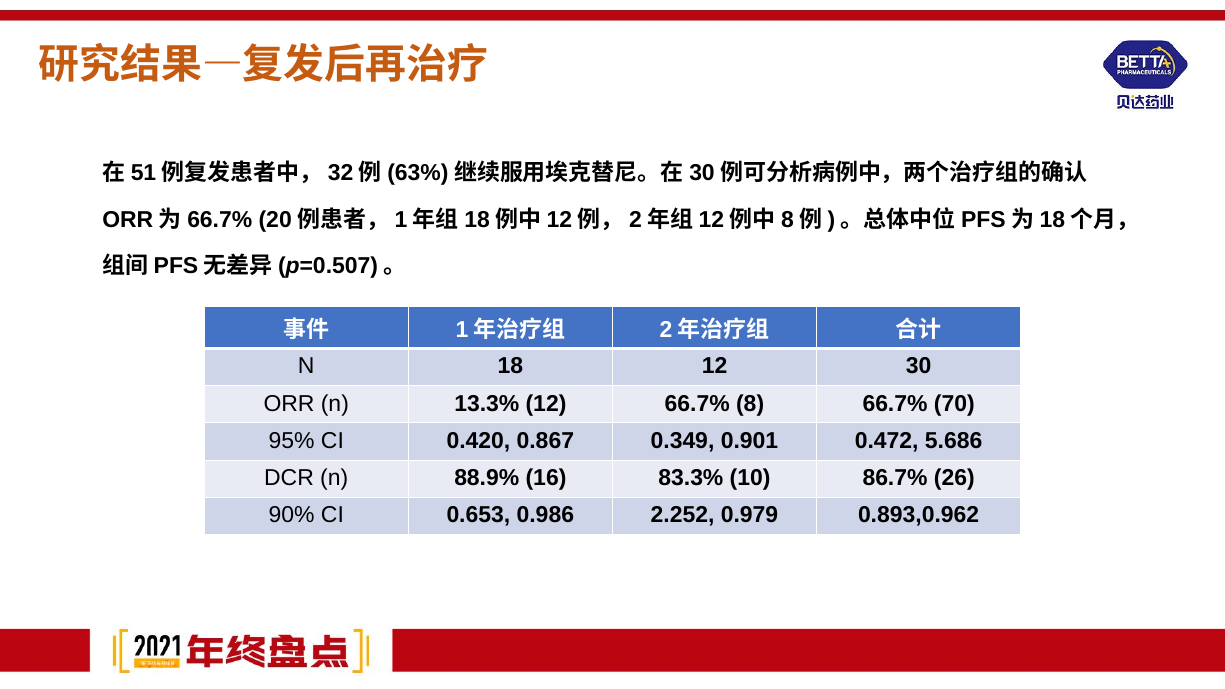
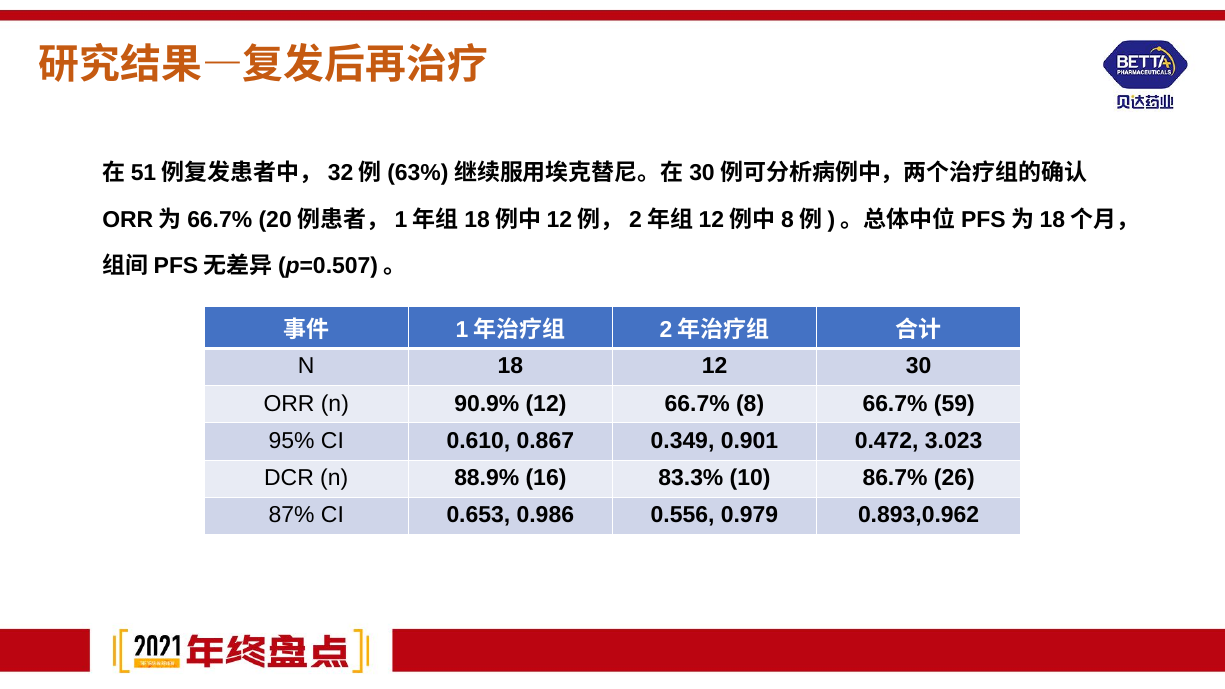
13.3%: 13.3% -> 90.9% (487, 404)
70: 70 -> 59 (954, 404)
0.420: 0.420 -> 0.610 (478, 441)
5.686: 5.686 -> 3.023 (954, 441)
90%: 90% -> 87% (292, 515)
2.252: 2.252 -> 0.556 (683, 515)
